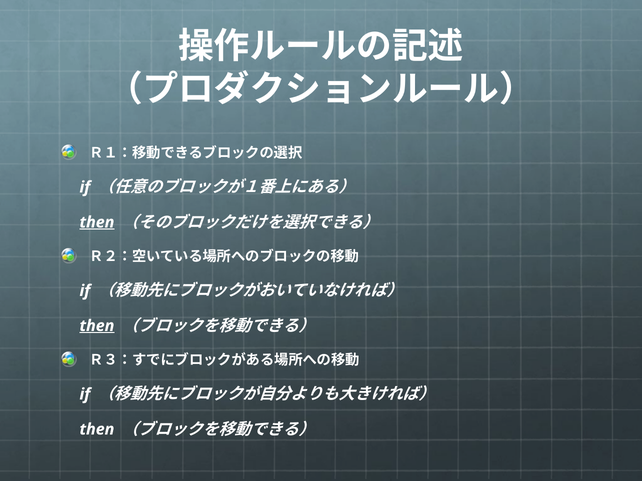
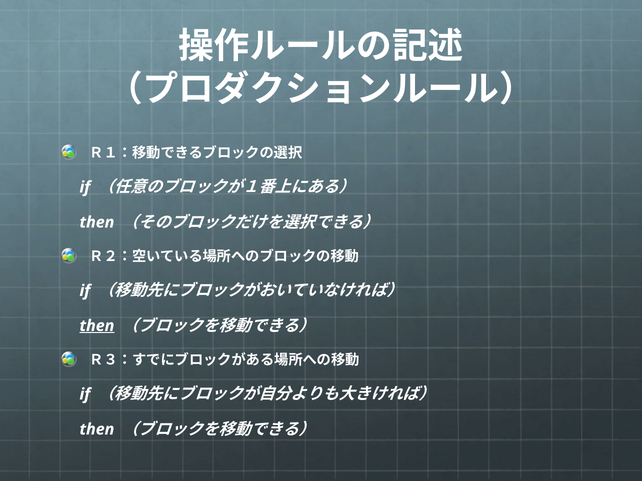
then underline: present -> none (97, 222)
